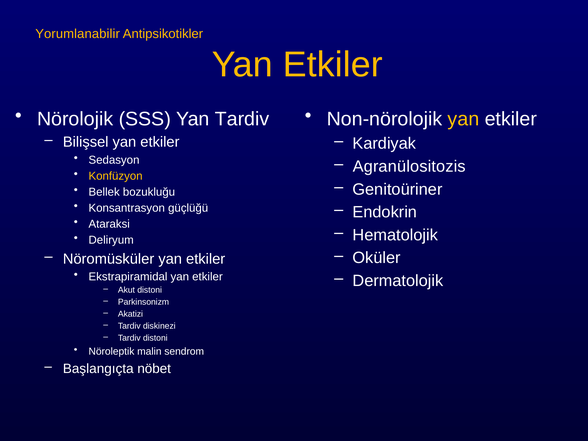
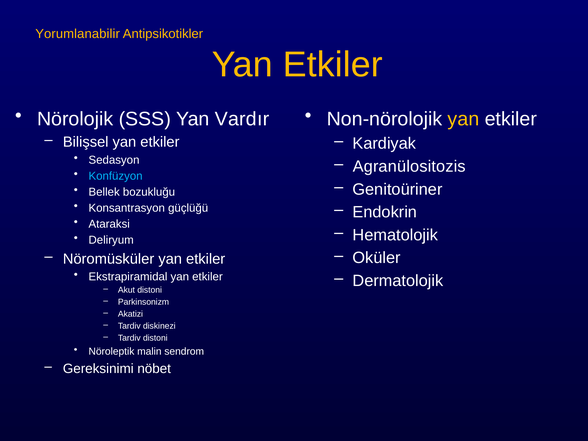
Yan Tardiv: Tardiv -> Vardır (242, 119)
Konfüzyon colour: yellow -> light blue (116, 176)
Başlangıçta: Başlangıçta -> Gereksinimi (98, 369)
